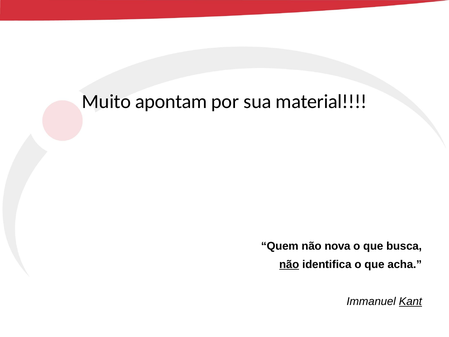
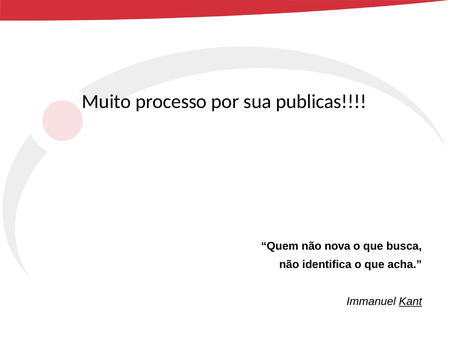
apontam: apontam -> processo (171, 102)
material: material -> publicas (321, 102)
não underline: present -> none (289, 264)
